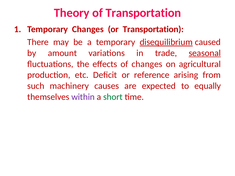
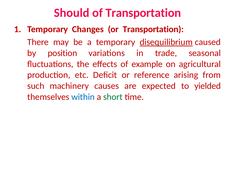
Theory: Theory -> Should (72, 13)
amount: amount -> position (62, 53)
seasonal underline: present -> none (205, 53)
of changes: changes -> example (147, 64)
equally: equally -> yielded (208, 86)
within colour: purple -> blue (83, 97)
